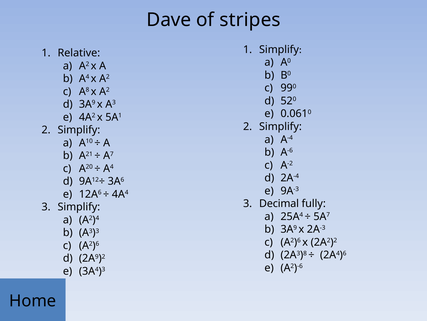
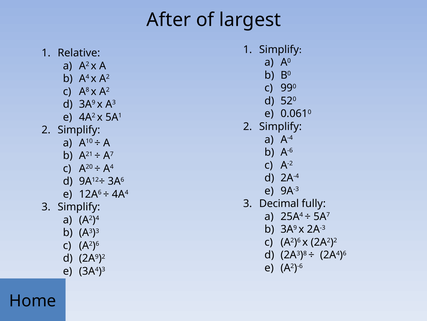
Dave: Dave -> After (169, 20)
stripes: stripes -> largest (250, 20)
